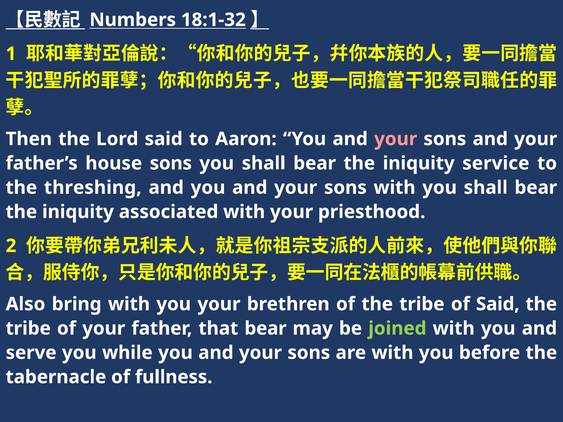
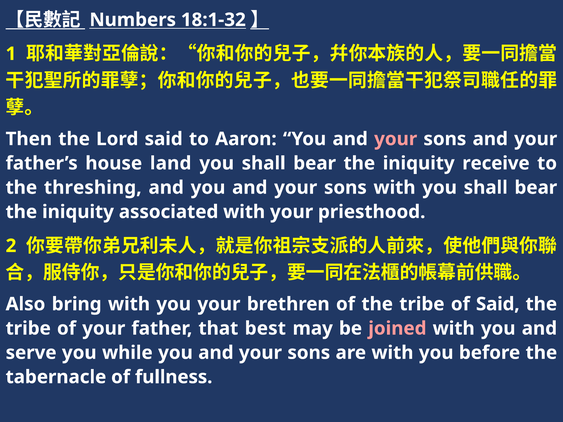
house sons: sons -> land (171, 163)
service: service -> receive (496, 163)
that bear: bear -> best (265, 329)
joined colour: light green -> pink (397, 329)
